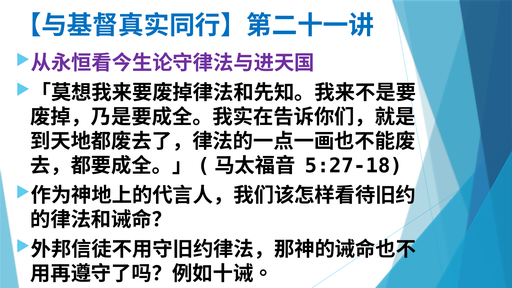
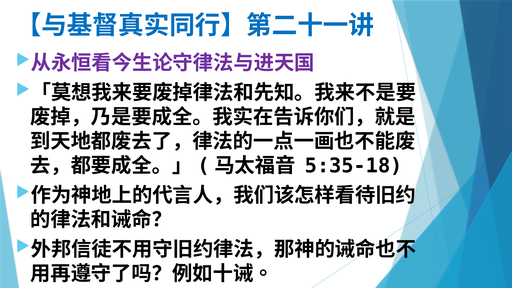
5:27-18: 5:27-18 -> 5:35-18 (354, 166)
